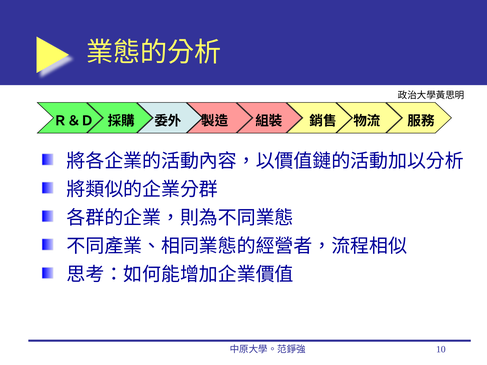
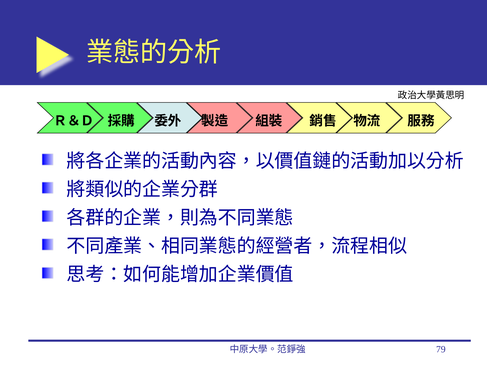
10: 10 -> 79 (441, 350)
